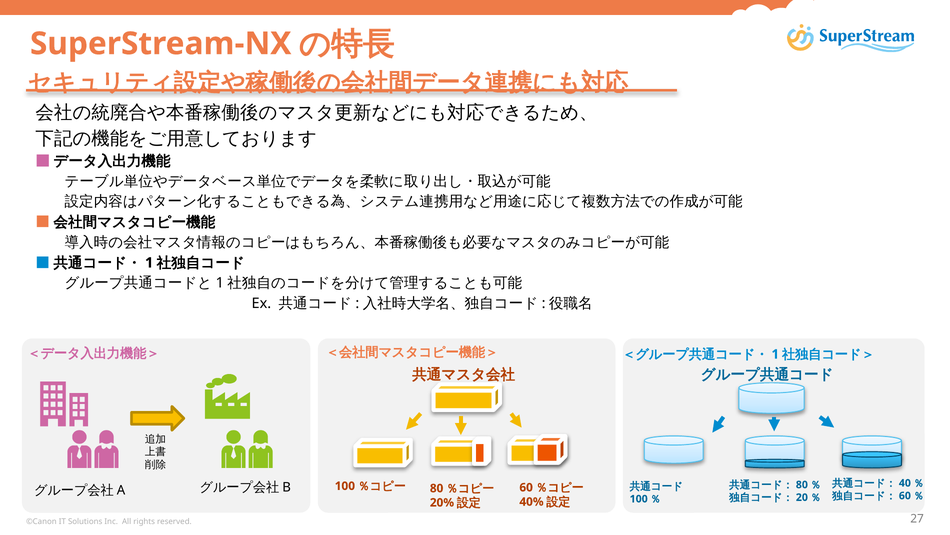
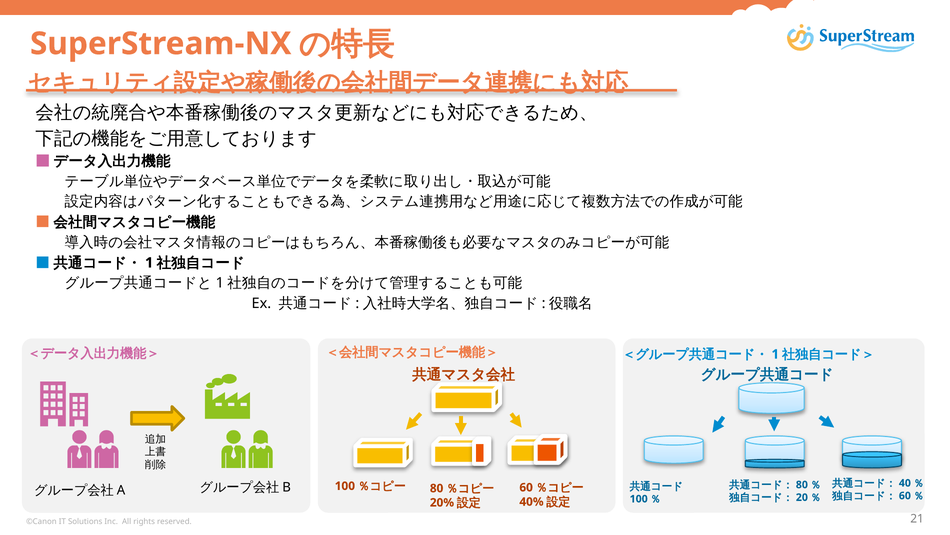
27: 27 -> 21 (917, 518)
